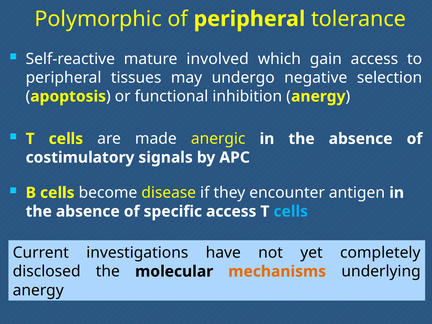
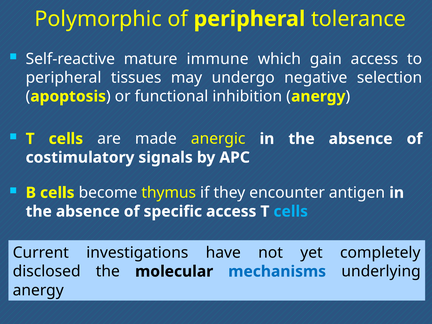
involved: involved -> immune (218, 59)
disease: disease -> thymus (169, 193)
mechanisms colour: orange -> blue (277, 271)
